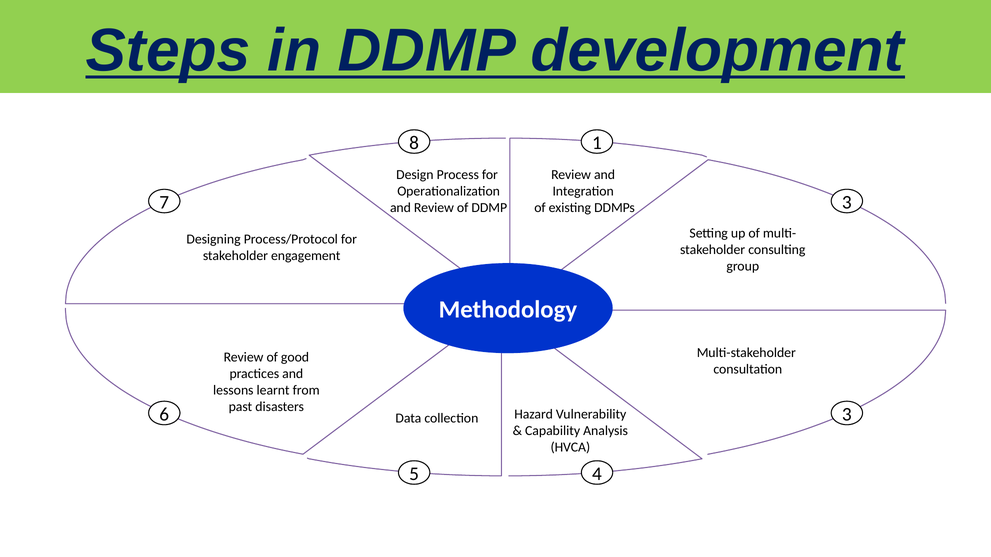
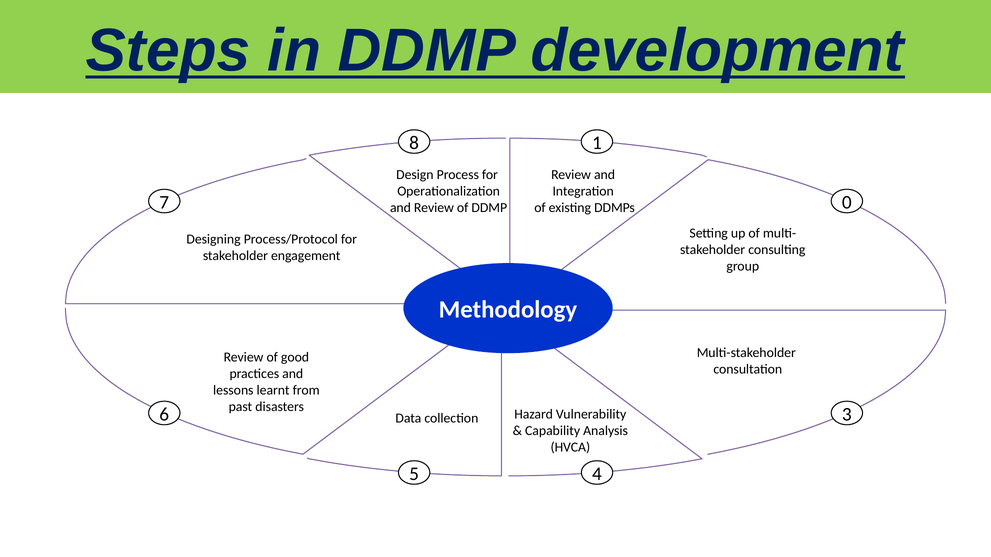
DDMPs 3: 3 -> 0 (847, 202)
